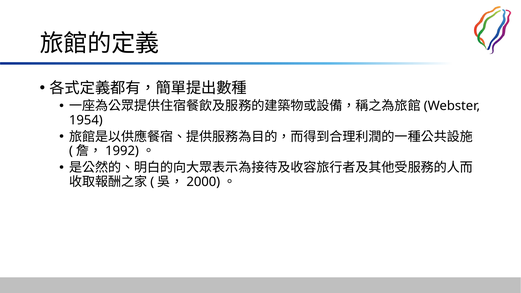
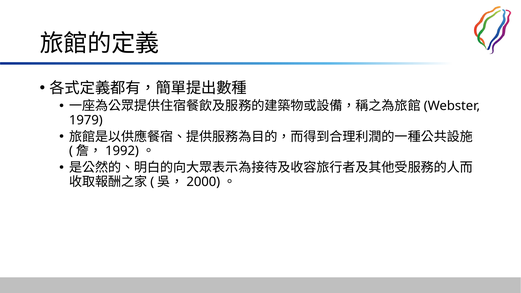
1954: 1954 -> 1979 (86, 120)
